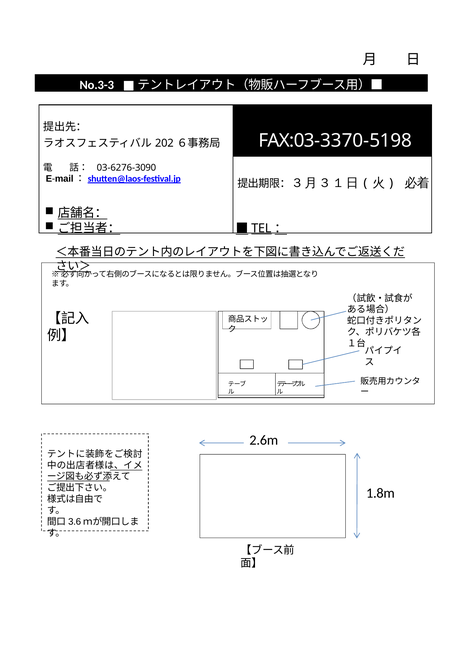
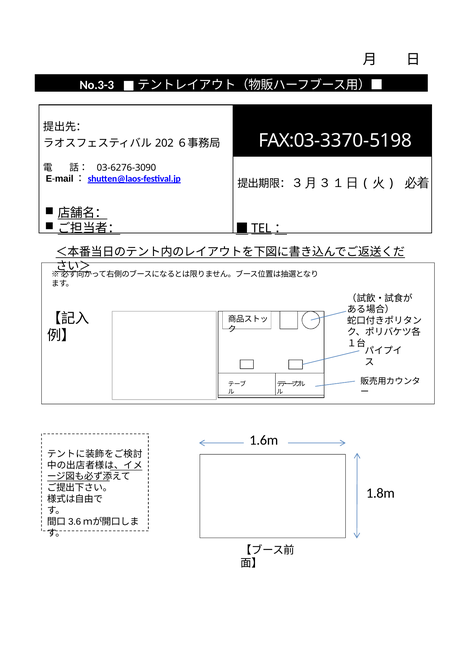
2.6m: 2.6m -> 1.6m (264, 440)
